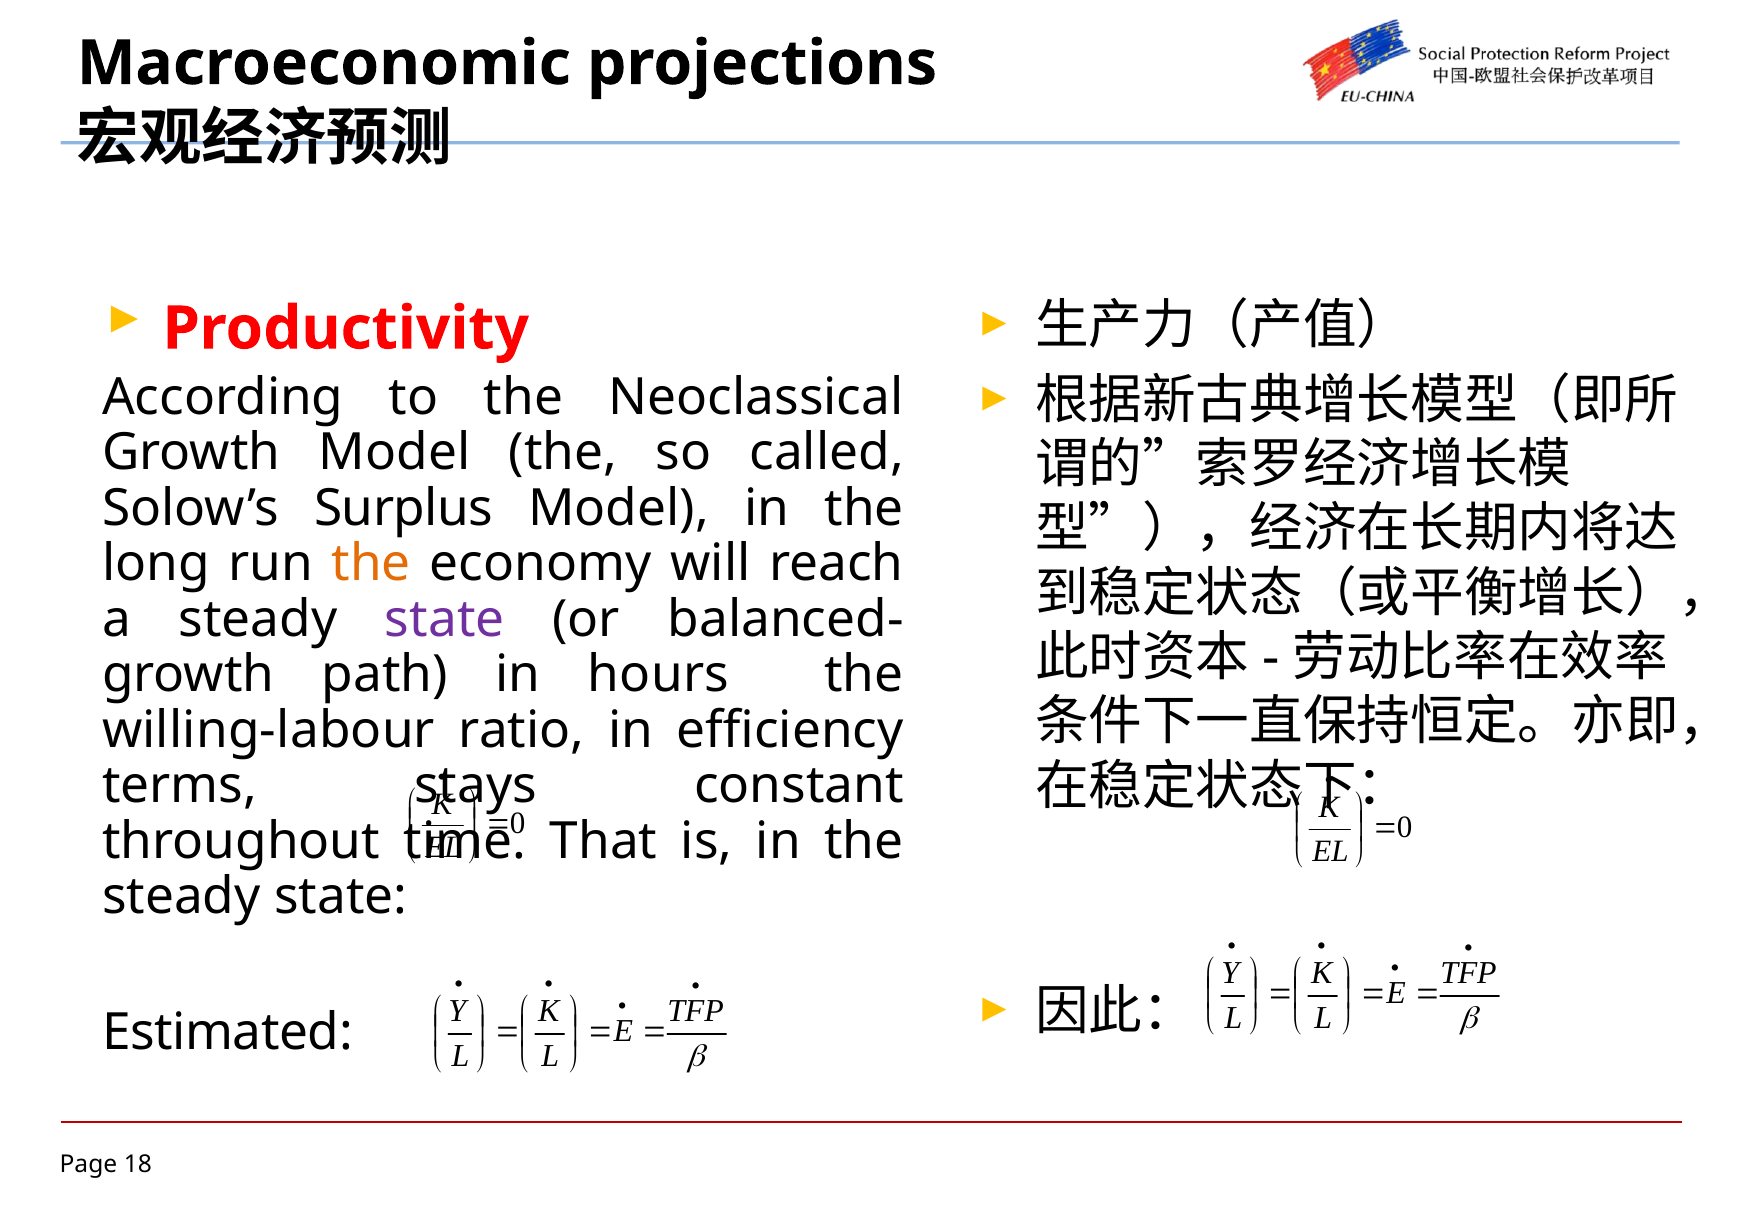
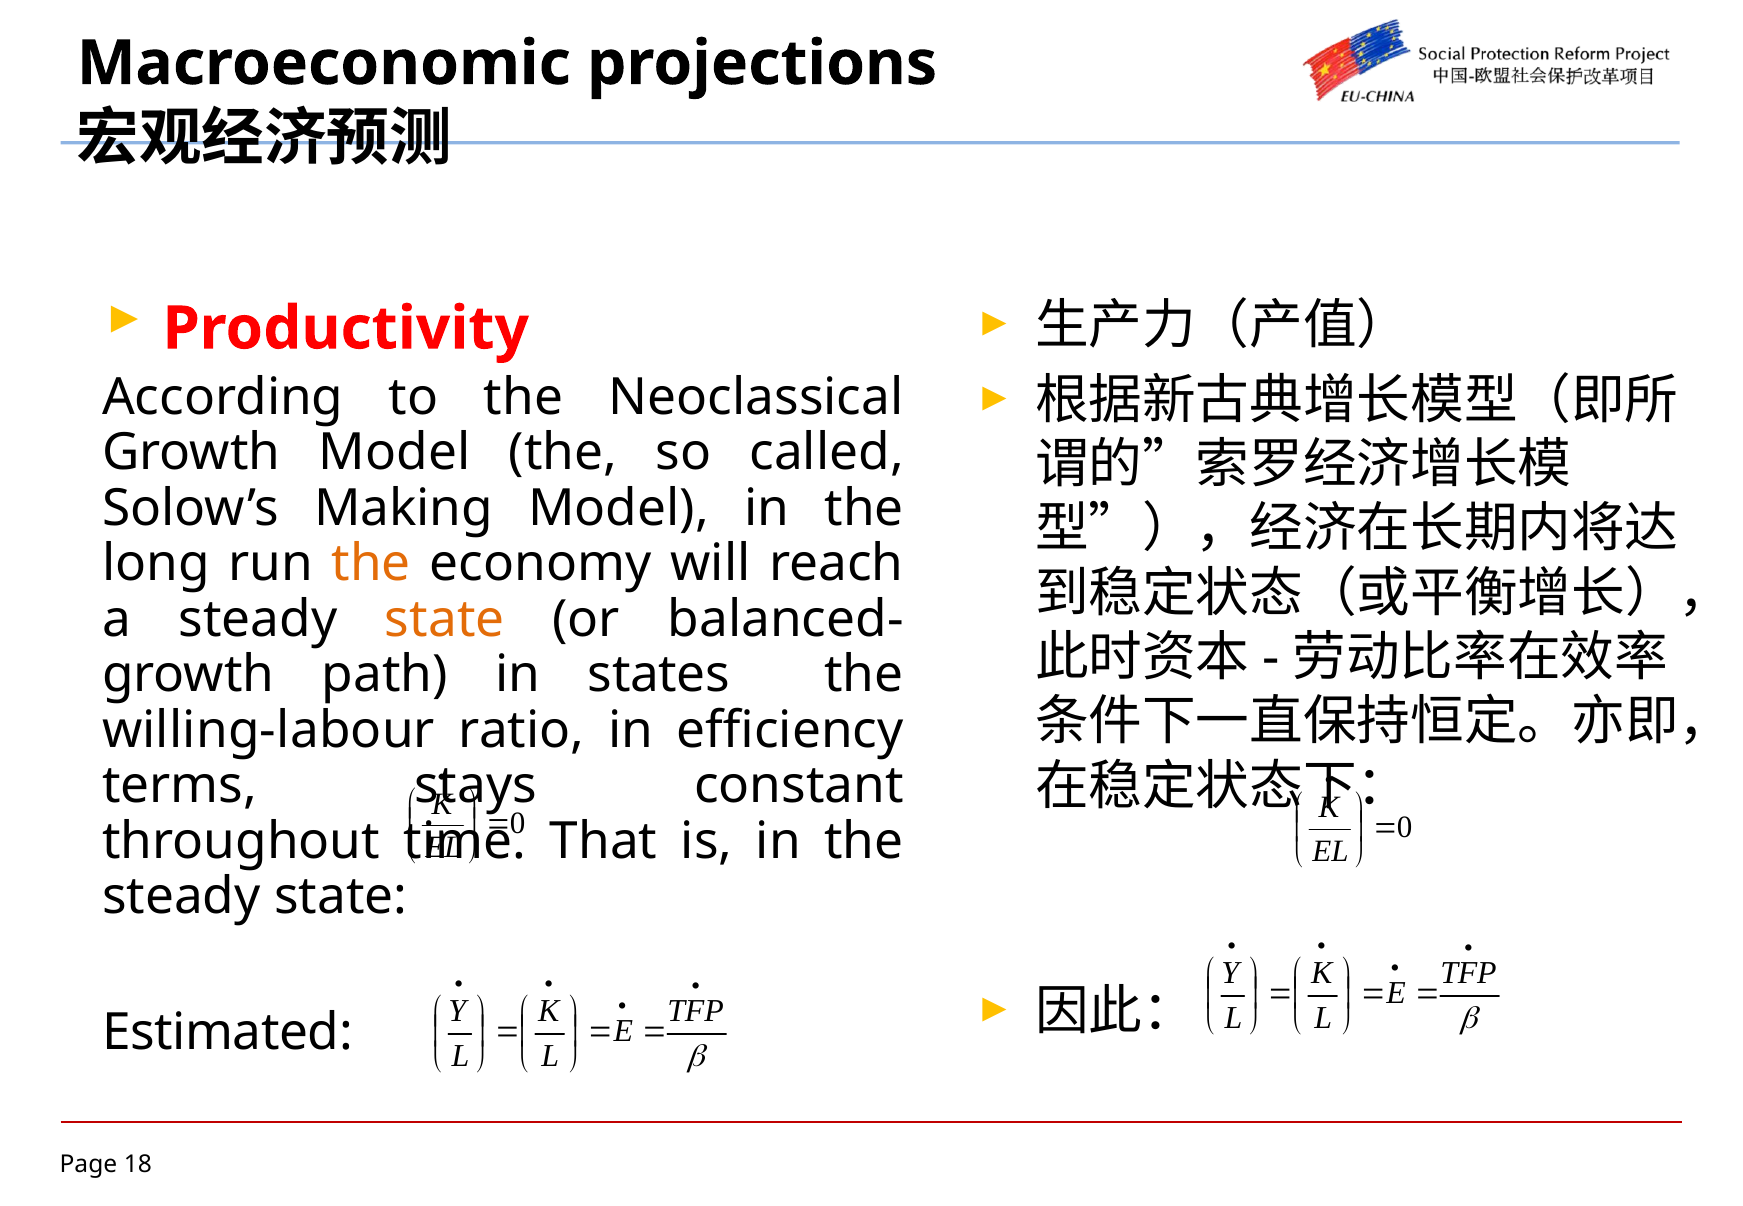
Surplus: Surplus -> Making (404, 509)
state colour: purple -> orange (445, 620)
hours: hours -> states (659, 675)
